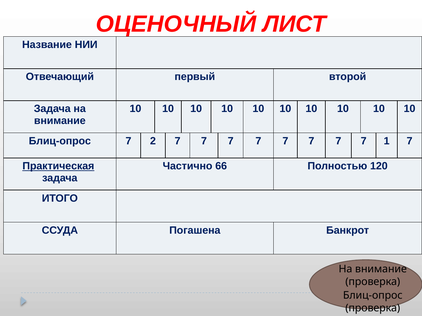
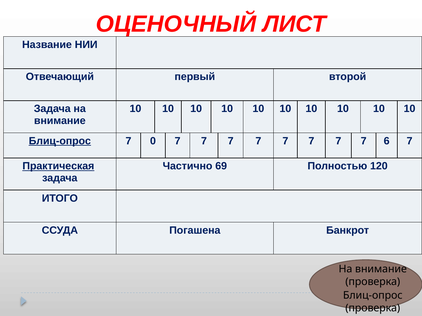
Блиц-опрос underline: none -> present (60, 141)
2: 2 -> 0 (153, 141)
1: 1 -> 6 (387, 141)
66: 66 -> 69 (221, 166)
